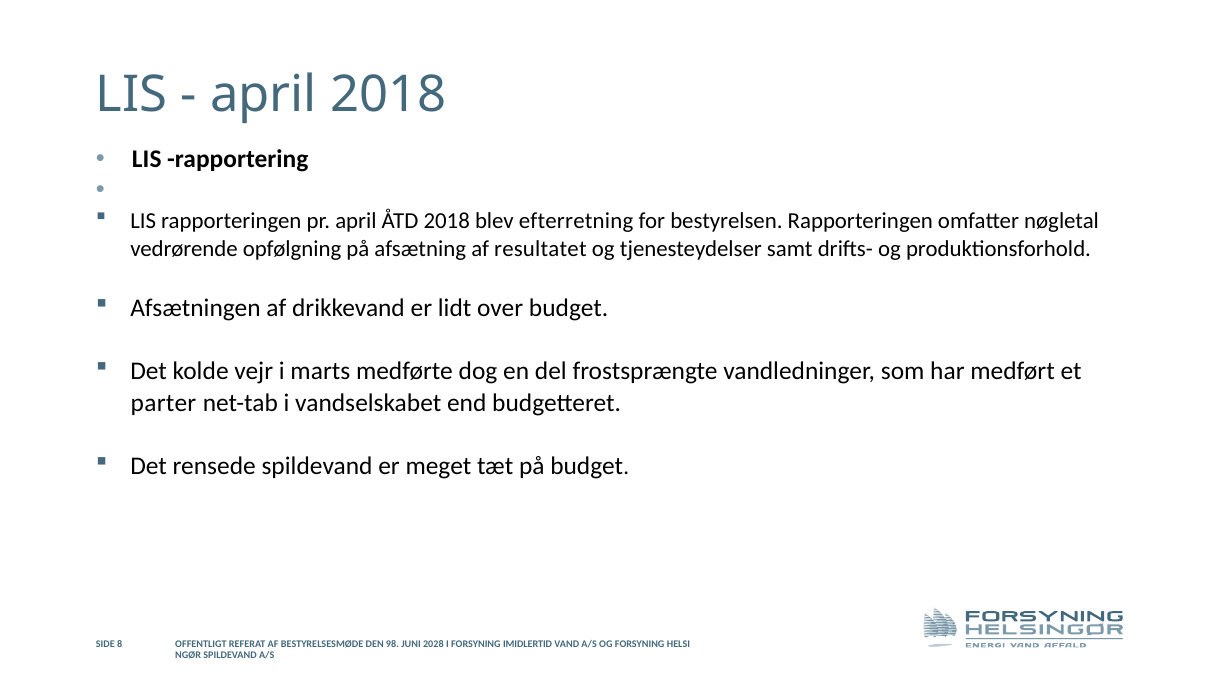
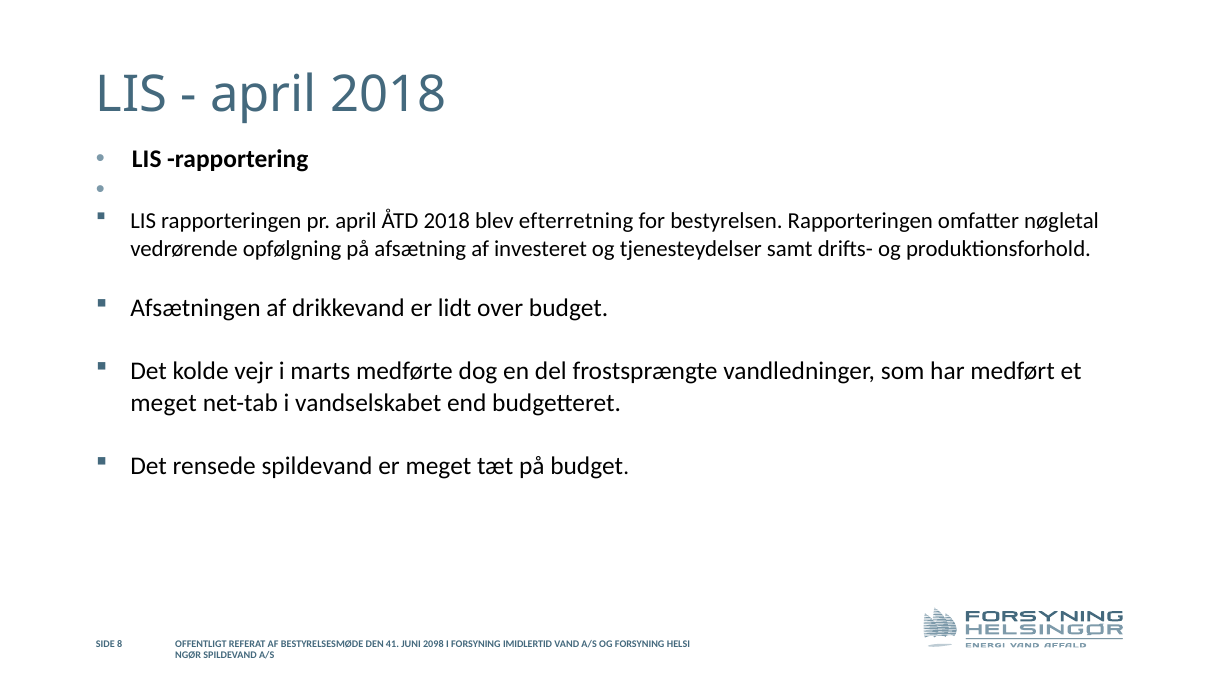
resultatet: resultatet -> investeret (541, 249)
parter: parter -> meget (164, 403)
98: 98 -> 41 (392, 645)
2028: 2028 -> 2098 (433, 645)
